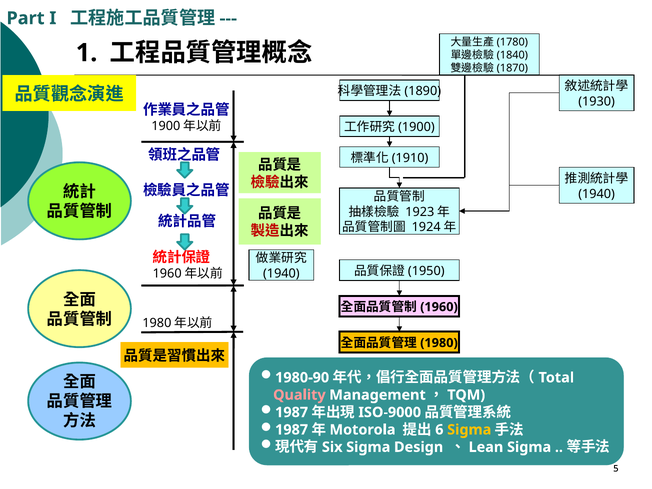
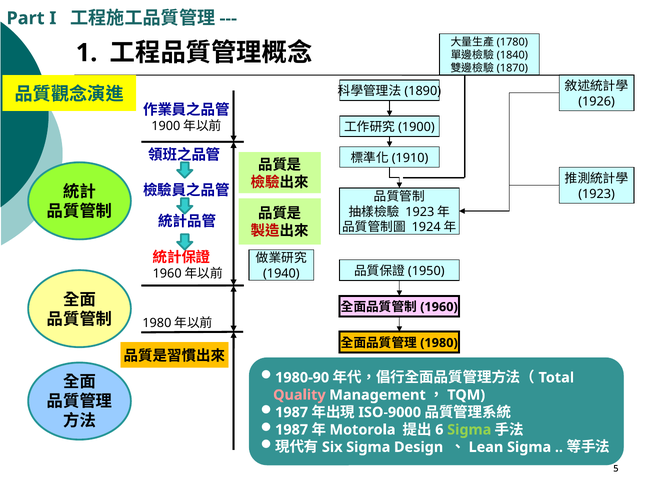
1930: 1930 -> 1926 (597, 101)
1940: 1940 -> 1923 (597, 194)
Sigma colour: yellow -> light green (469, 430)
